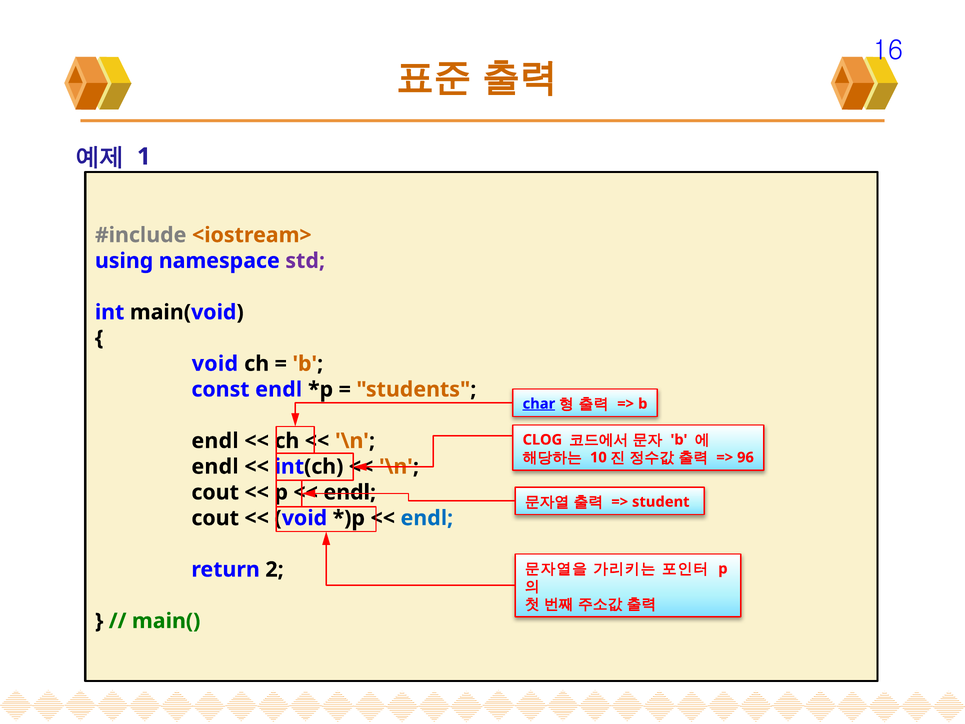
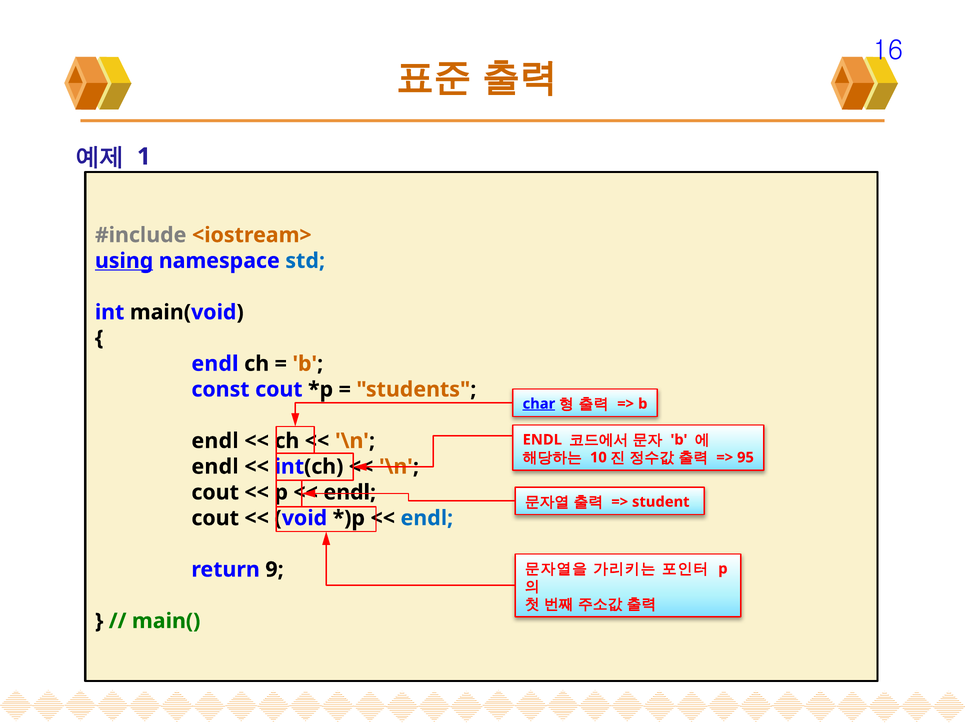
using underline: none -> present (124, 261)
std colour: purple -> blue (305, 261)
void: void -> endl (215, 364)
const endl: endl -> cout (279, 389)
CLOG: CLOG -> ENDL (542, 440)
96: 96 -> 95 (745, 457)
2: 2 -> 9 (275, 569)
